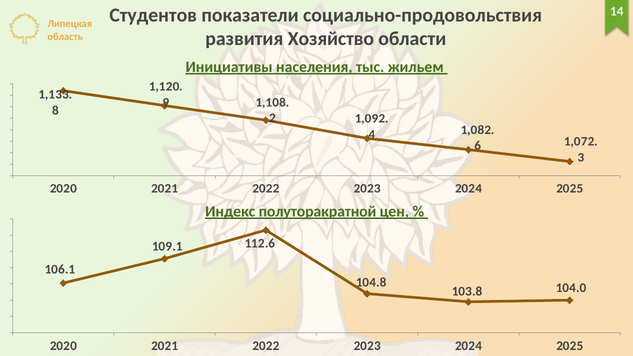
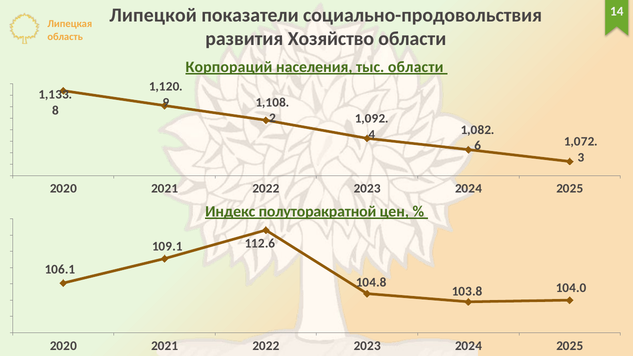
Студентов: Студентов -> Липецкой (153, 15)
Инициативы: Инициативы -> Корпораций (229, 67)
тыс жильем: жильем -> области (416, 67)
